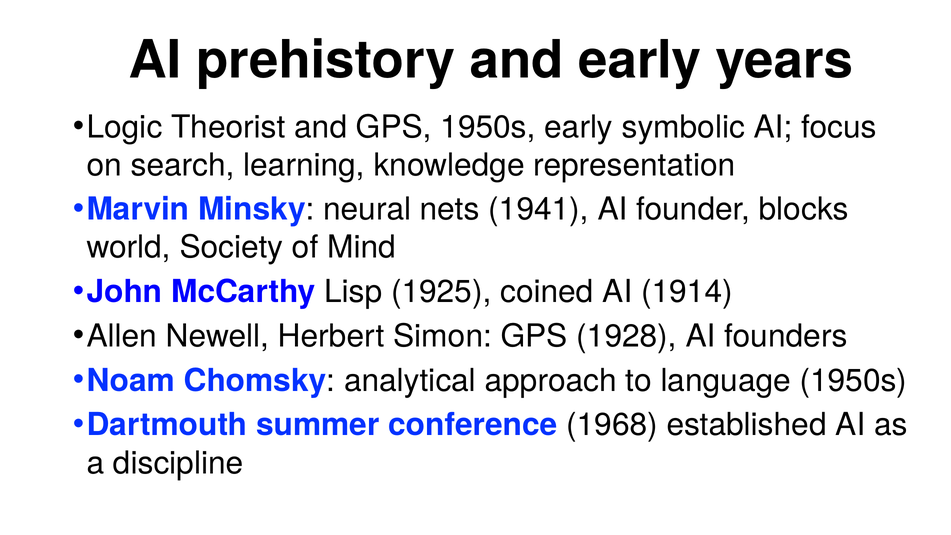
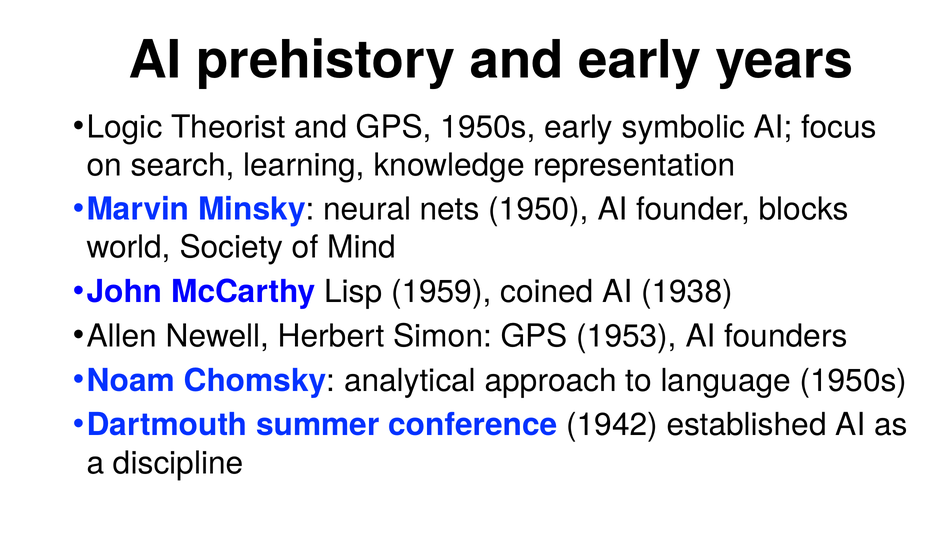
1941: 1941 -> 1950 (539, 209)
1925: 1925 -> 1959 (441, 292)
1914: 1914 -> 1938 (687, 292)
1928: 1928 -> 1953 (627, 336)
1968: 1968 -> 1942 (612, 425)
